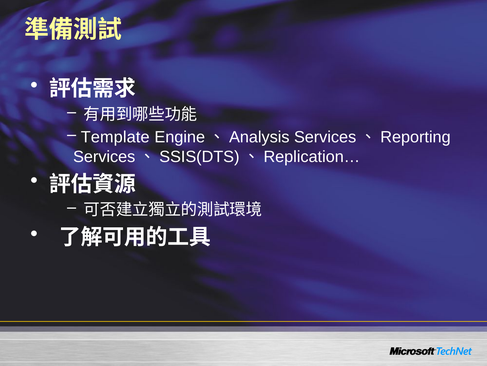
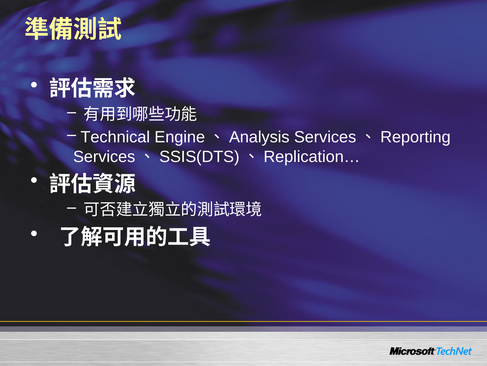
Template: Template -> Technical (115, 137)
